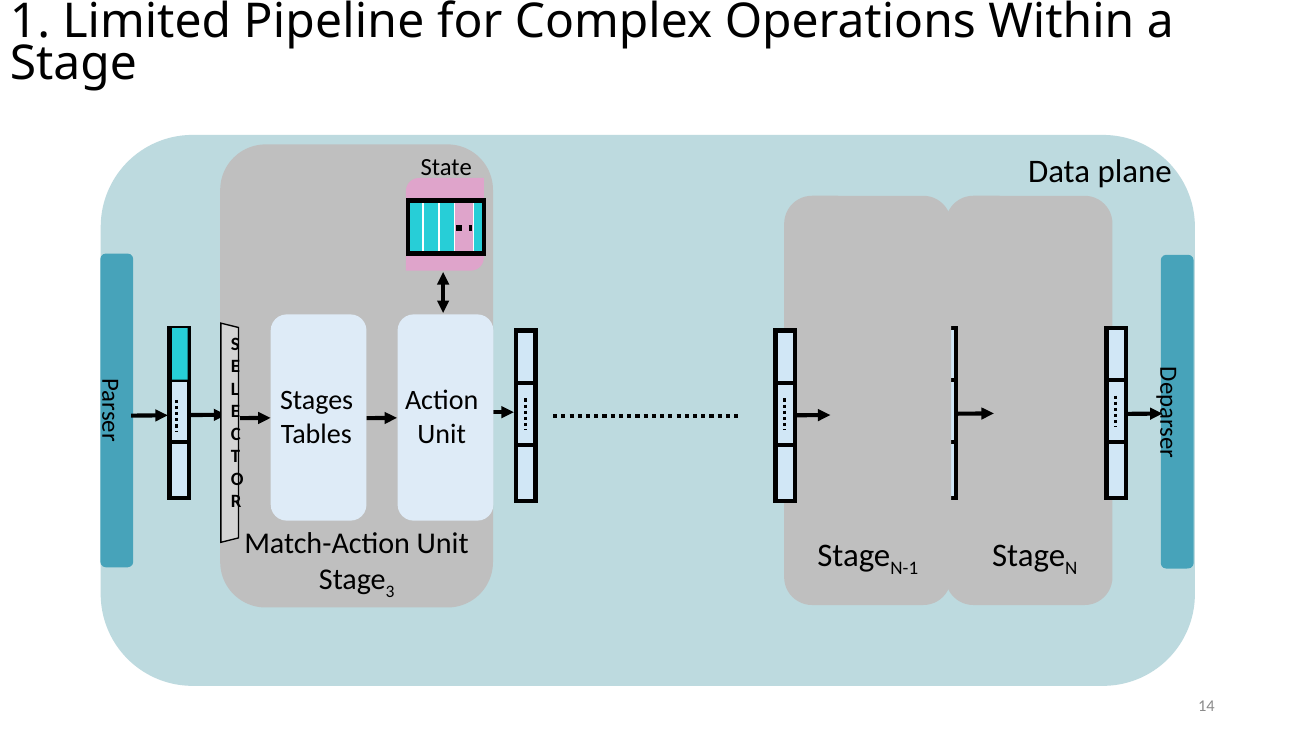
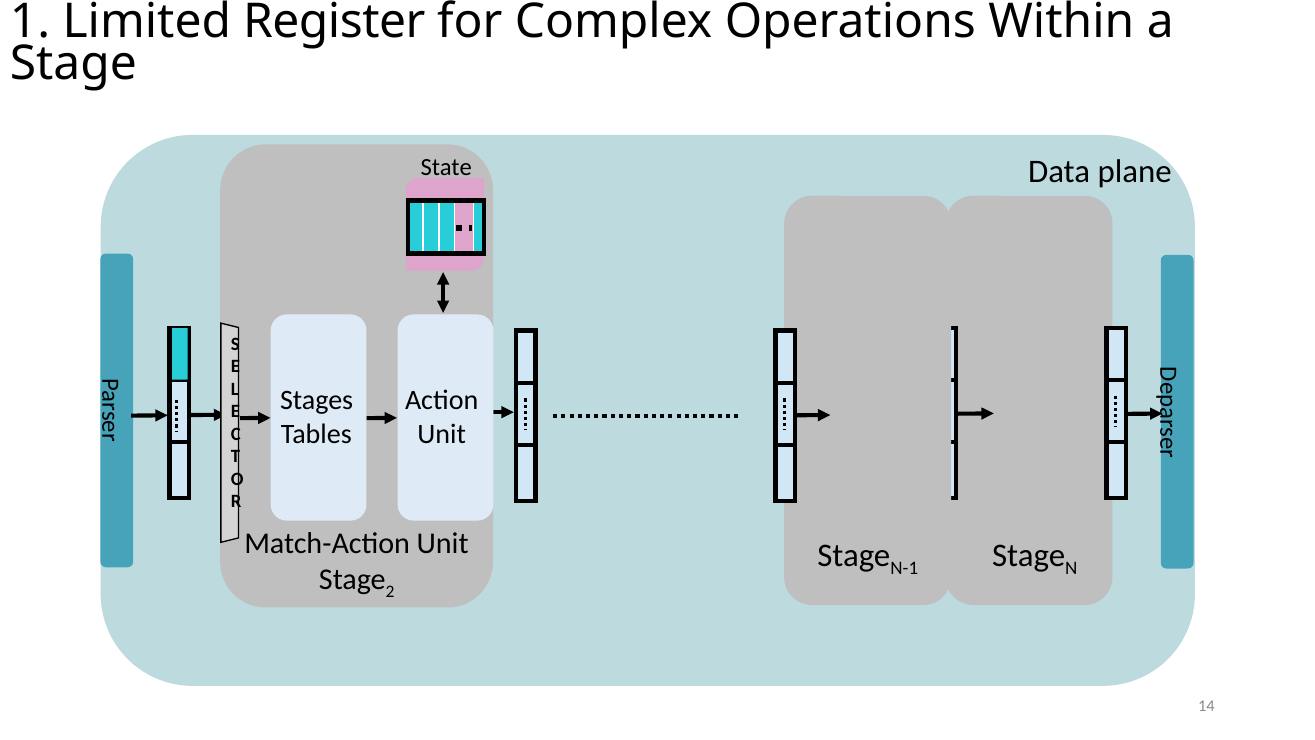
Pipeline: Pipeline -> Register (334, 22)
3: 3 -> 2 (390, 591)
